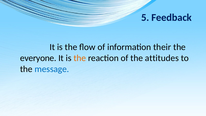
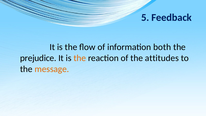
their: their -> both (162, 47)
everyone: everyone -> prejudice (38, 58)
message colour: blue -> orange (52, 69)
